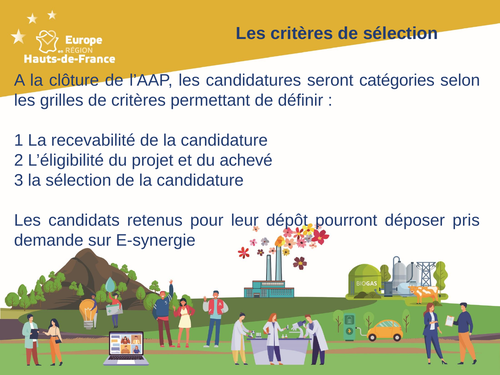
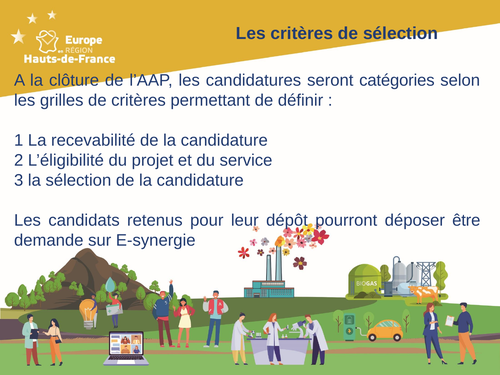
achevé: achevé -> service (246, 160)
pris: pris -> être (466, 220)
